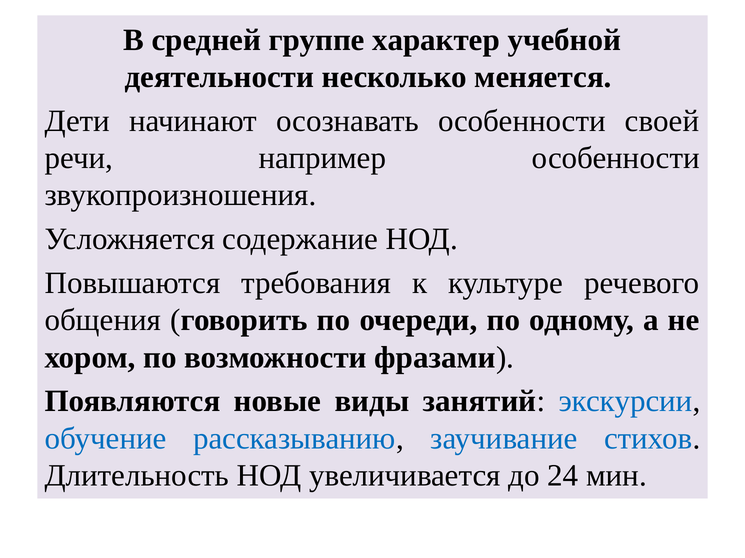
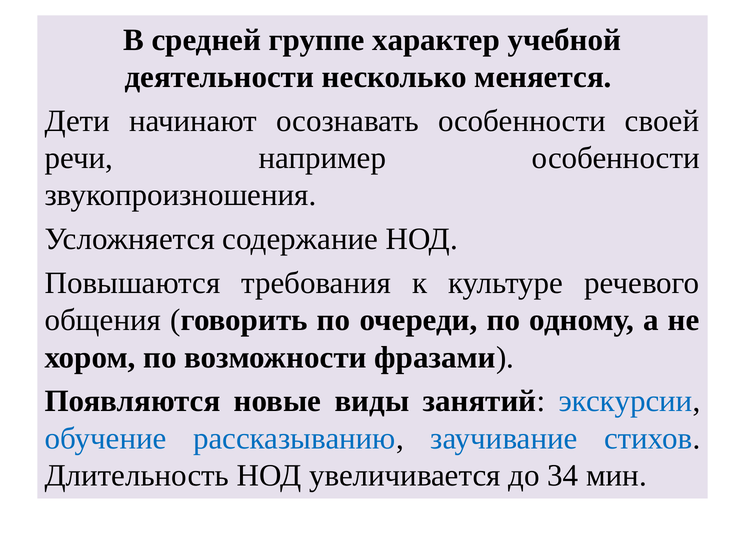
24: 24 -> 34 (563, 476)
